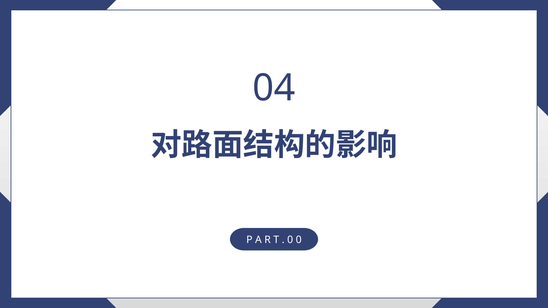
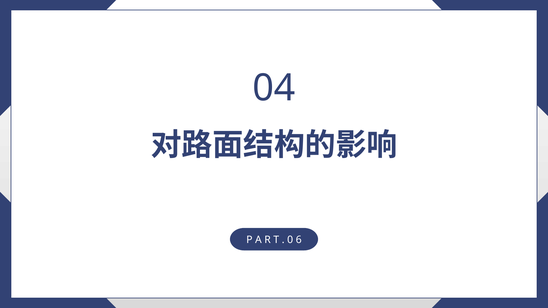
0 0: 0 -> 6 (299, 240)
